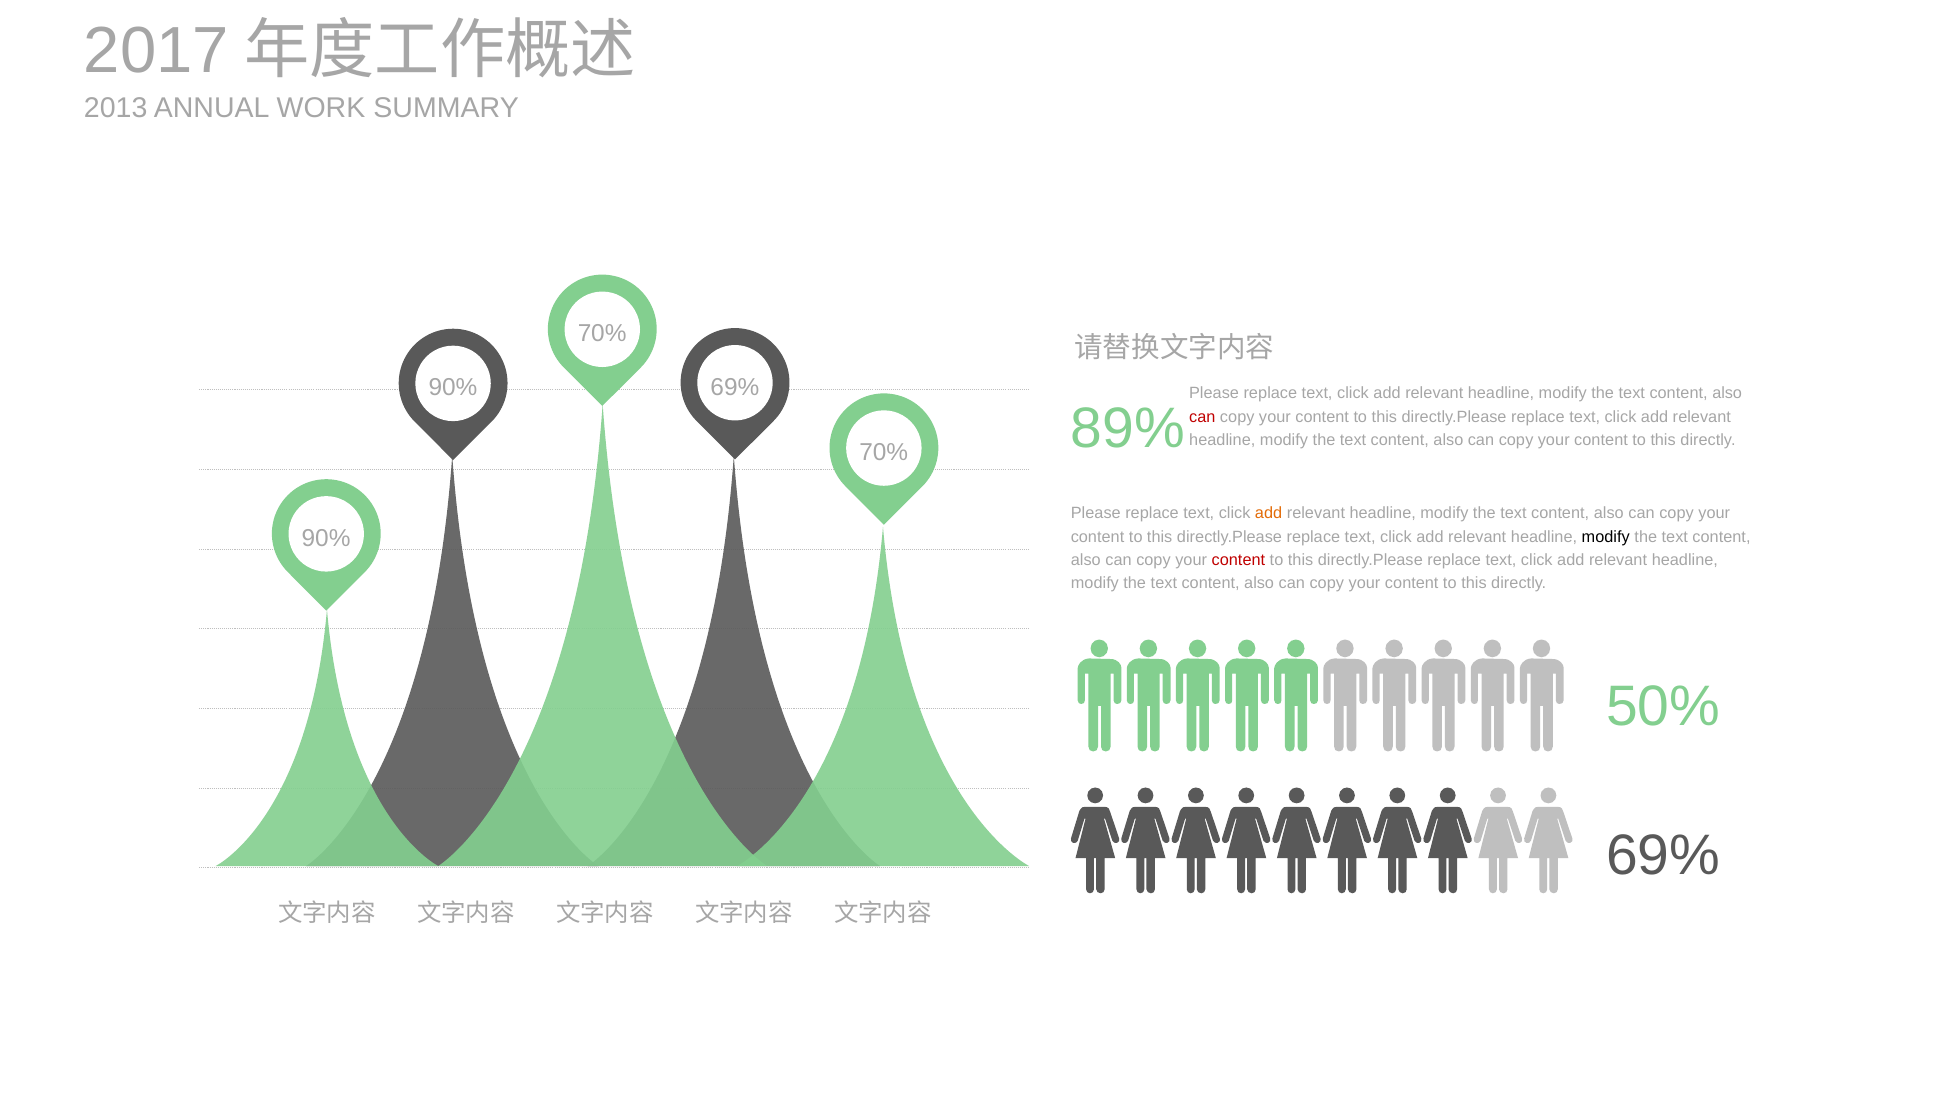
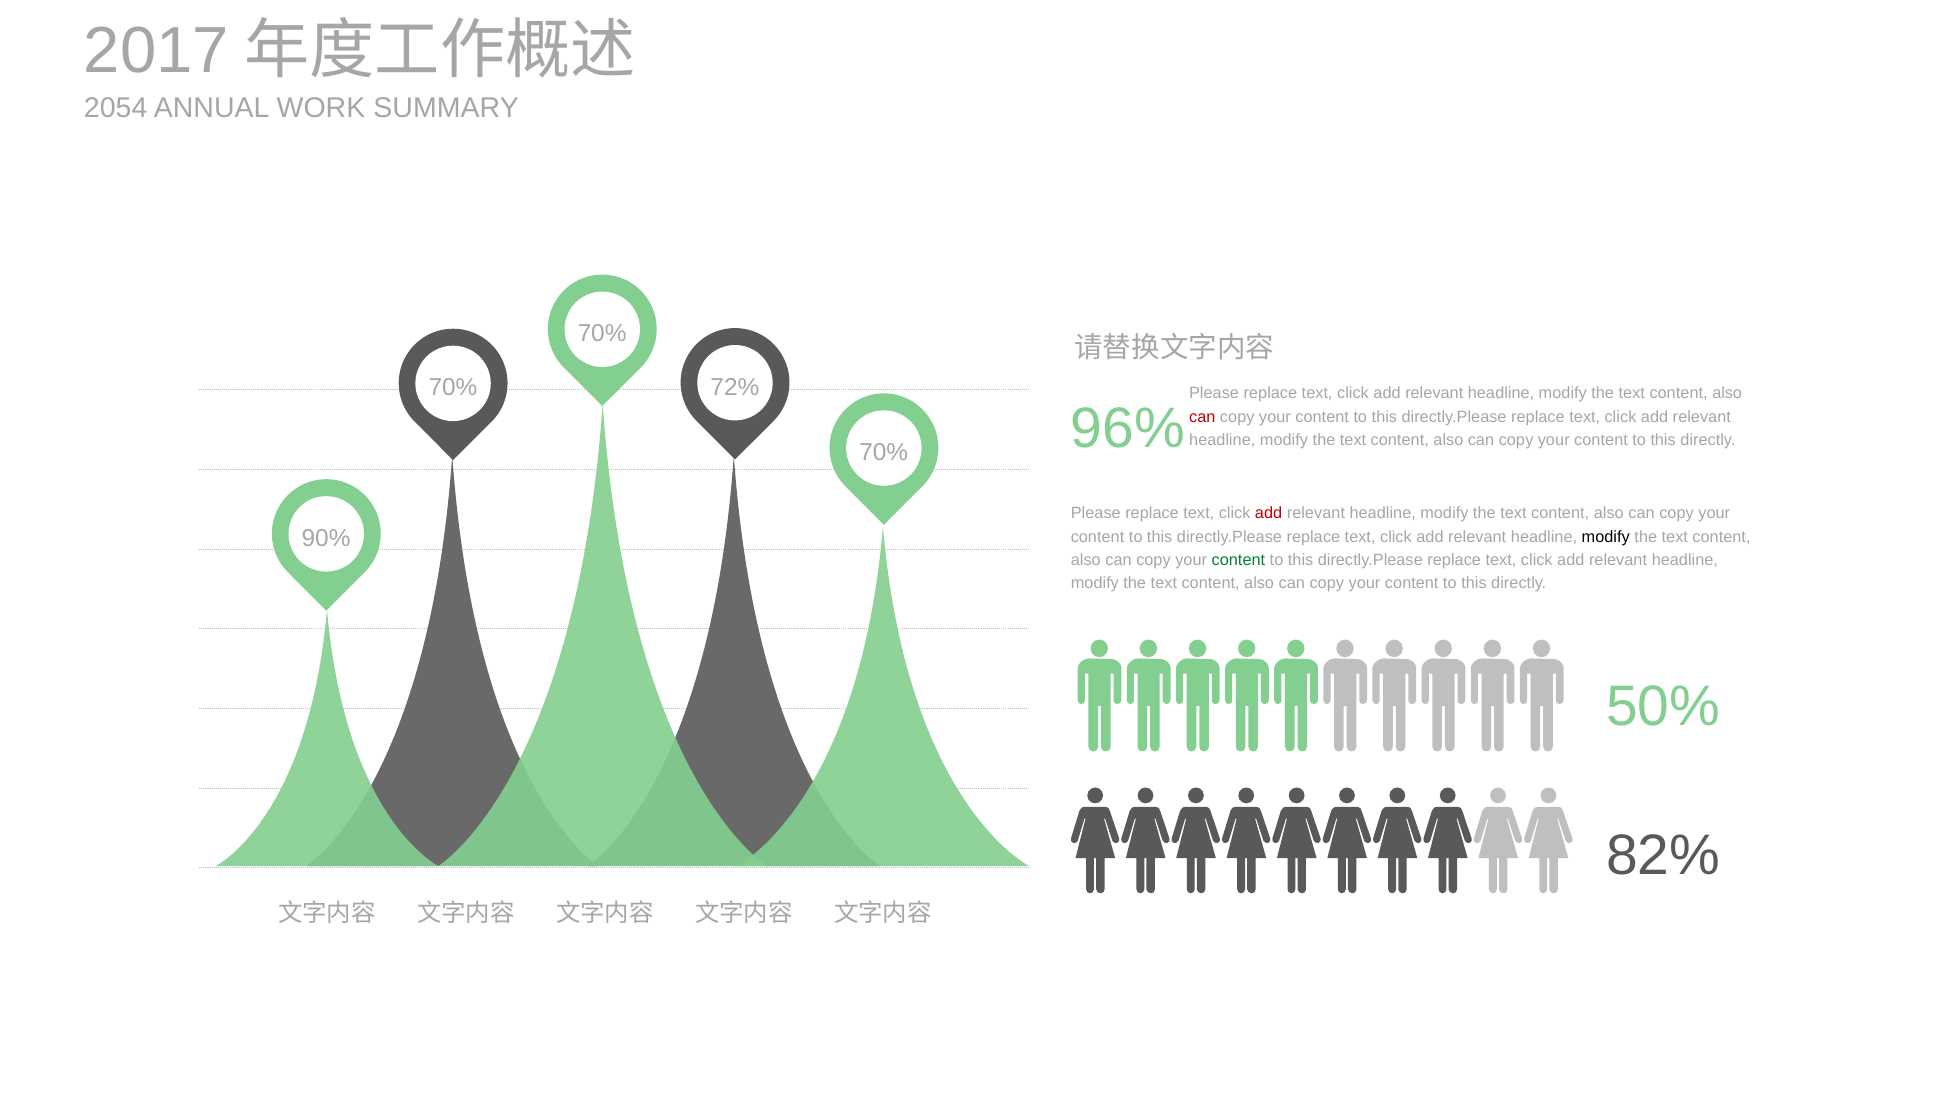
2013: 2013 -> 2054 (116, 108)
69%: 69% -> 72% (735, 387)
90%: 90% -> 70% (453, 388)
89%: 89% -> 96% (1128, 429)
add colour: orange -> red (1269, 513)
content colour: red -> green (1238, 560)
69%: 69% -> 82% (1663, 855)
